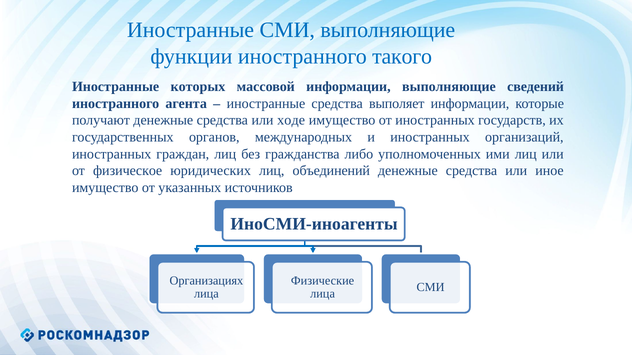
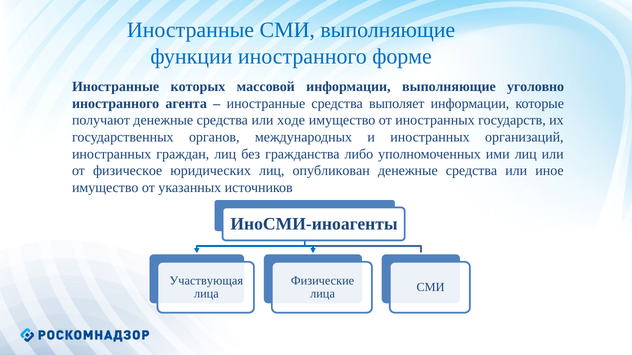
такого: такого -> форме (402, 56)
сведений: сведений -> уголовно (536, 87)
объединений: объединений -> опубликован (331, 171)
Организациях: Организациях -> Участвующая (206, 281)
